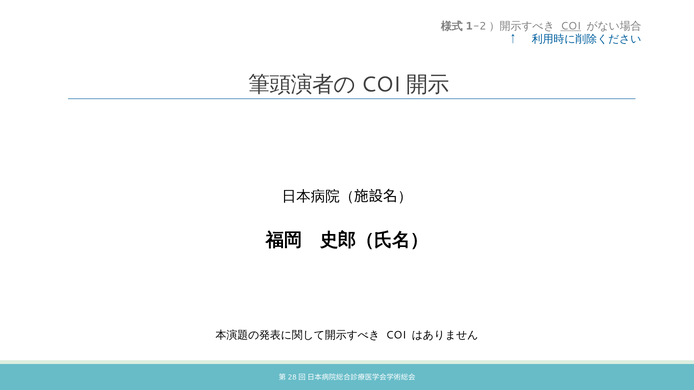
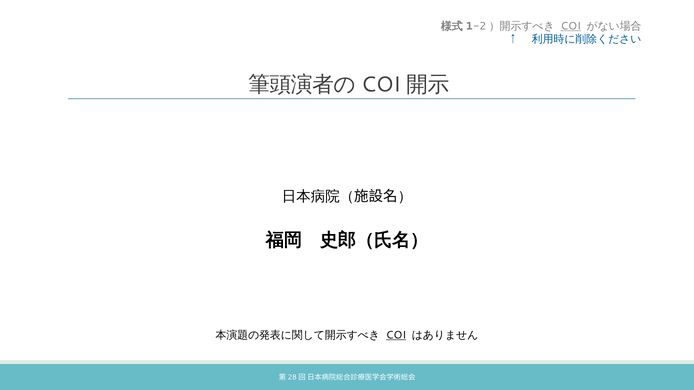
COI underline: none -> present (396, 336)
